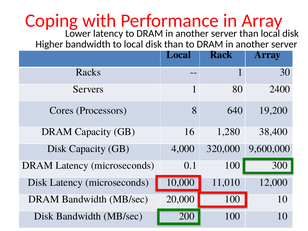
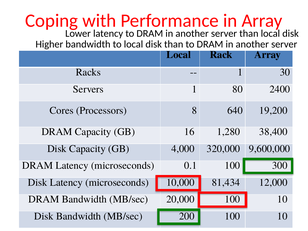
11,010: 11,010 -> 81,434 (226, 182)
